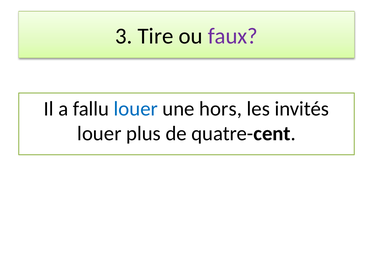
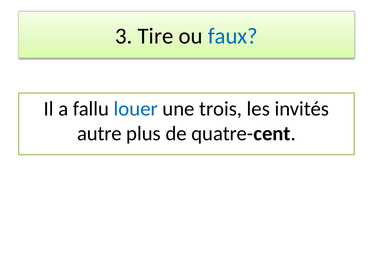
faux colour: purple -> blue (233, 36)
hors: hors -> trois (221, 109)
louer: louer -> autre (99, 133)
